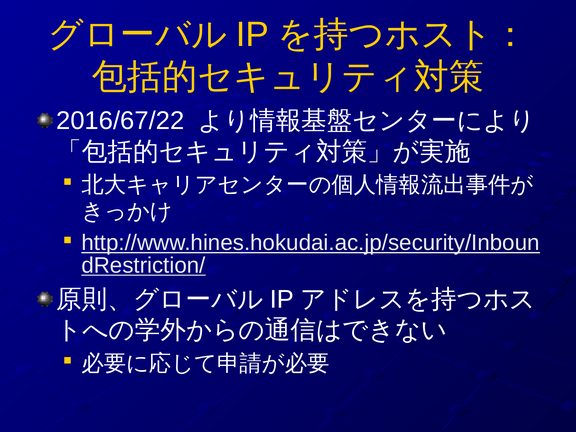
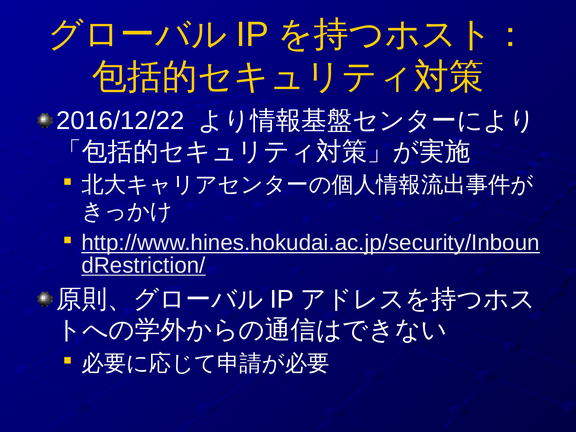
2016/67/22: 2016/67/22 -> 2016/12/22 (120, 121)
